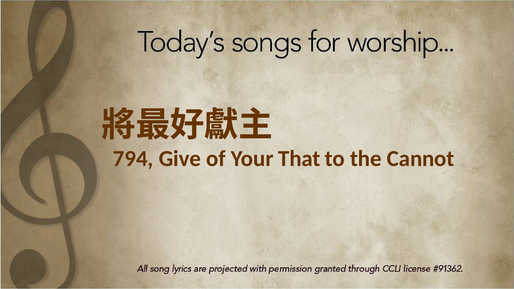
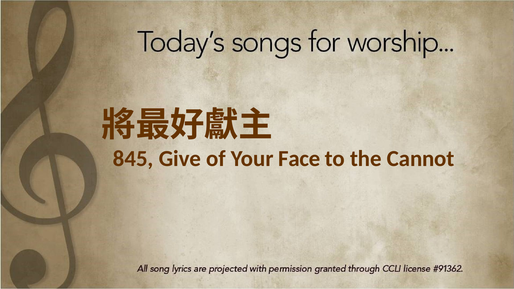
794: 794 -> 845 (133, 159)
That: That -> Face (299, 159)
